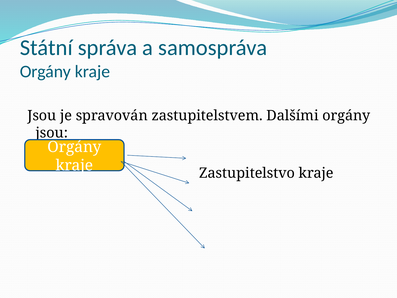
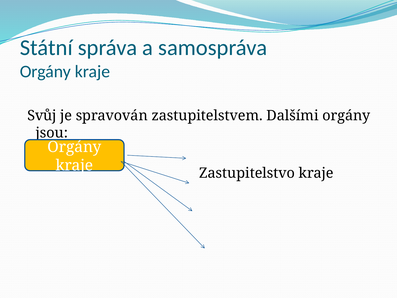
Jsou: Jsou -> Svůj (42, 116)
